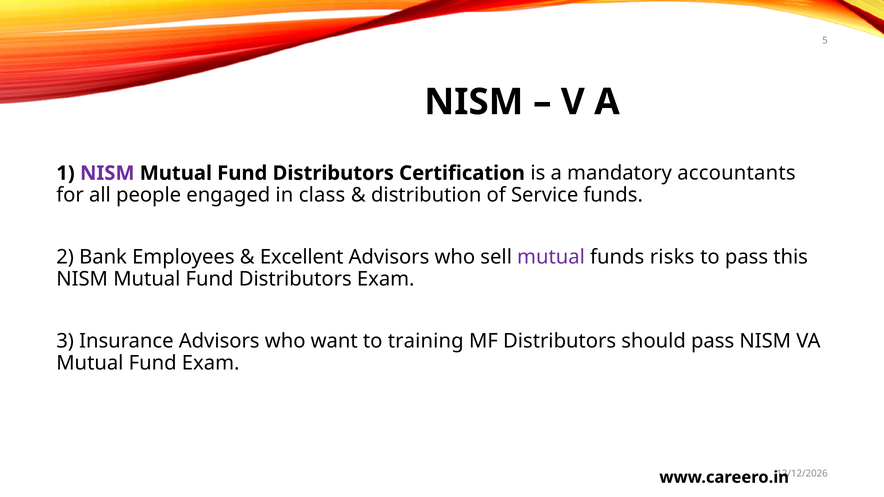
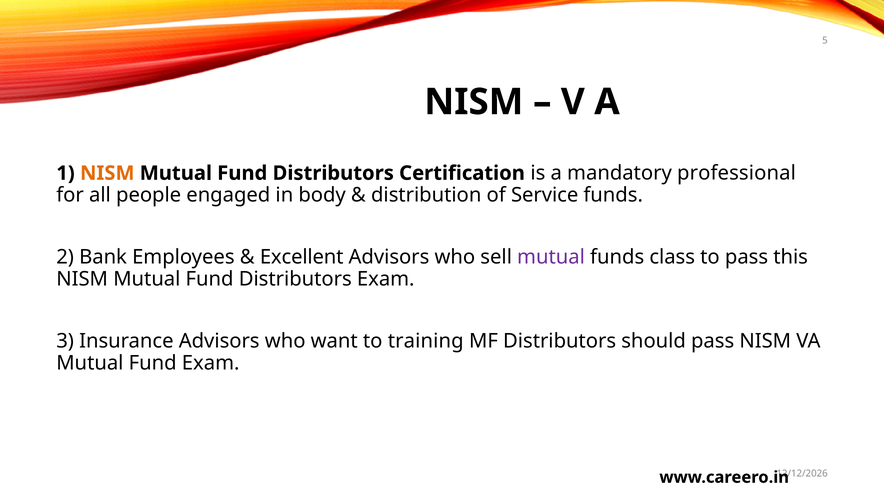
NISM colour: purple -> orange (107, 173)
accountants: accountants -> professional (736, 173)
class: class -> body (322, 195)
risks: risks -> class (672, 257)
